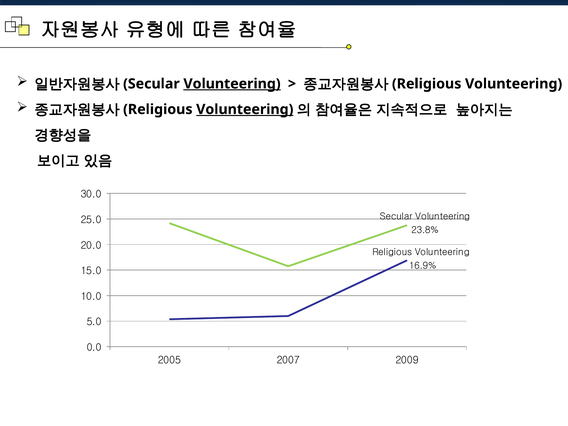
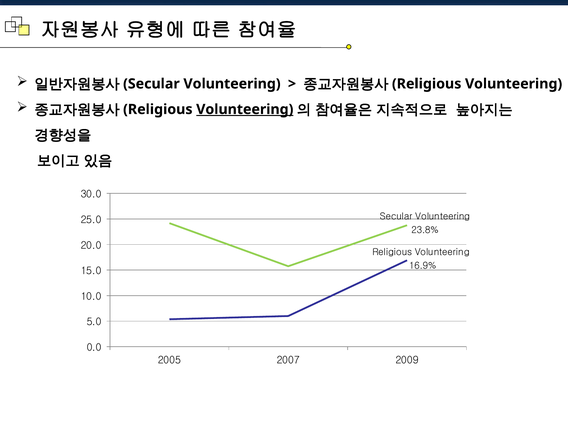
Volunteering underline: present -> none (232, 84)
